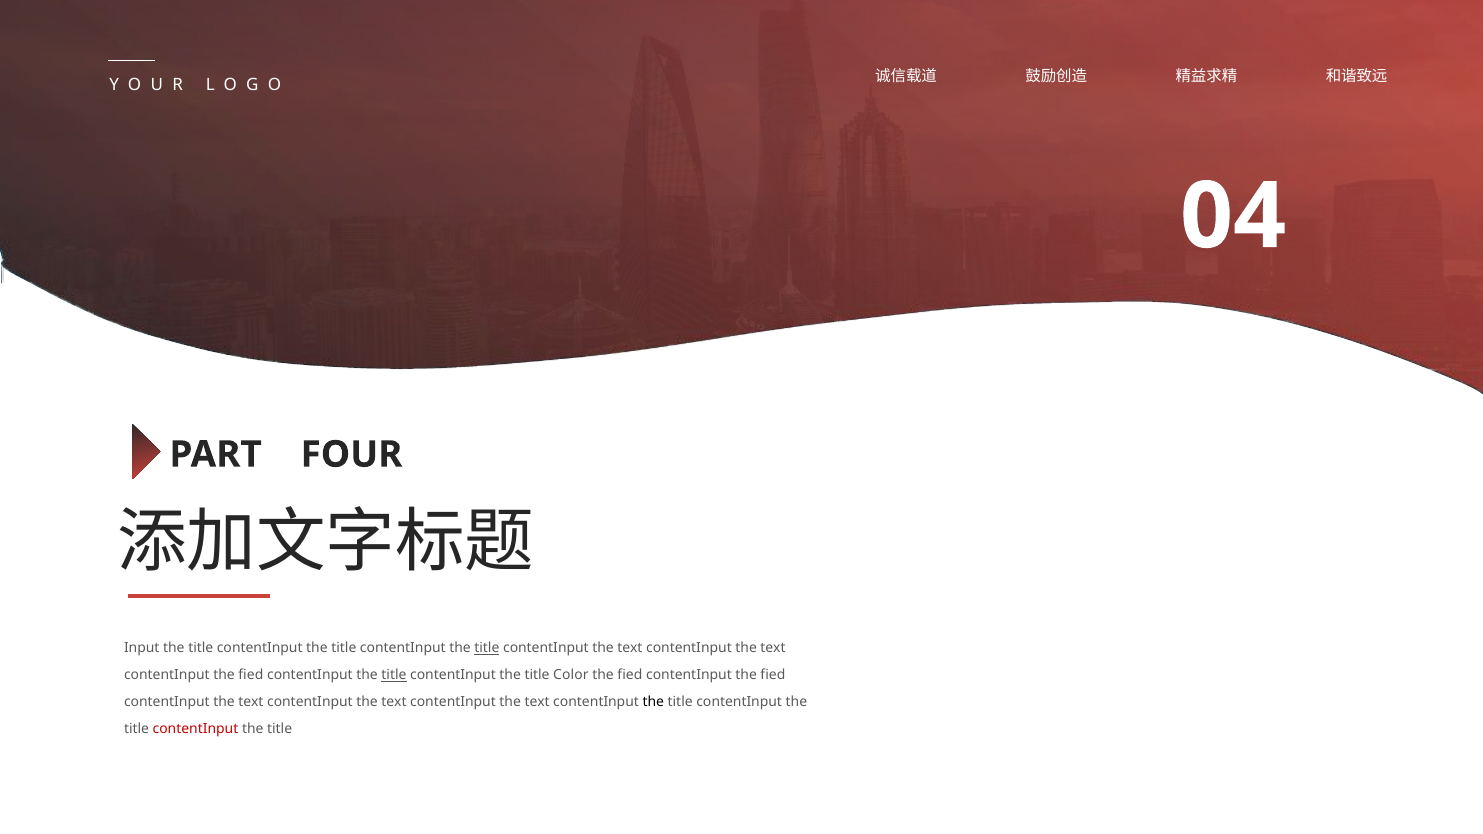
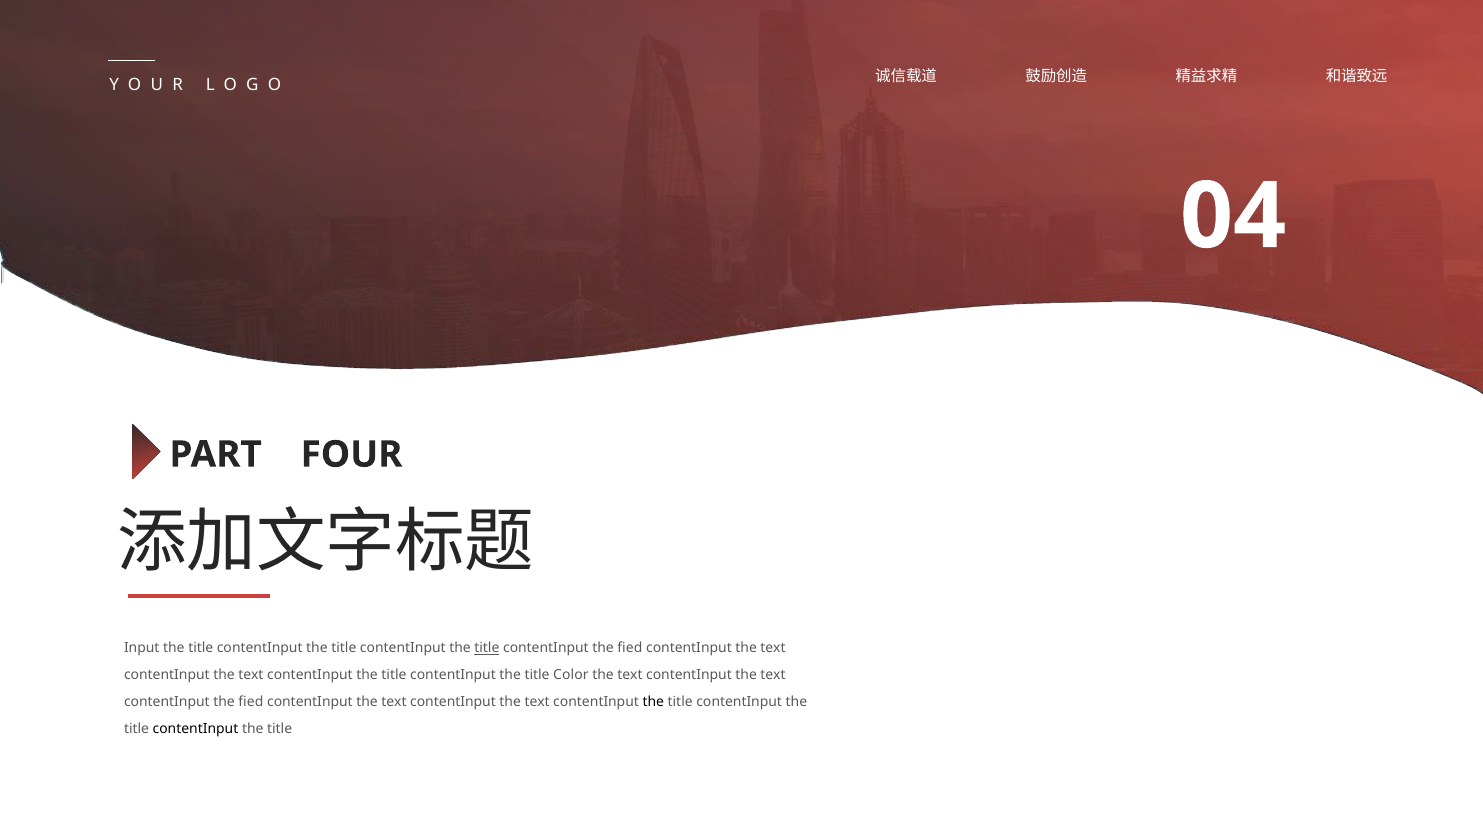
text: text -> fied (630, 648)
fied: fied -> text (251, 675)
title underline: present -> none (394, 675)
fied: fied -> text (630, 675)
fied: fied -> text (773, 675)
text: text -> fied (251, 702)
contentInput colour: red -> black (195, 729)
